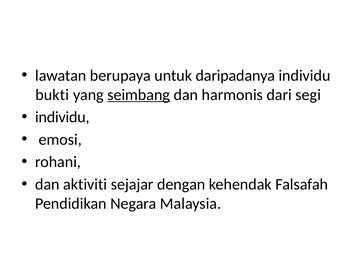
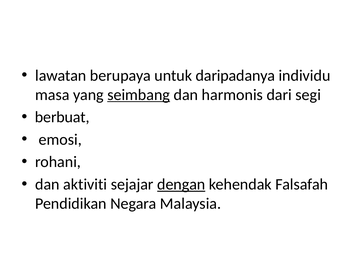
bukti: bukti -> masa (52, 95)
individu: individu -> berbuat (62, 117)
dengan underline: none -> present (181, 184)
